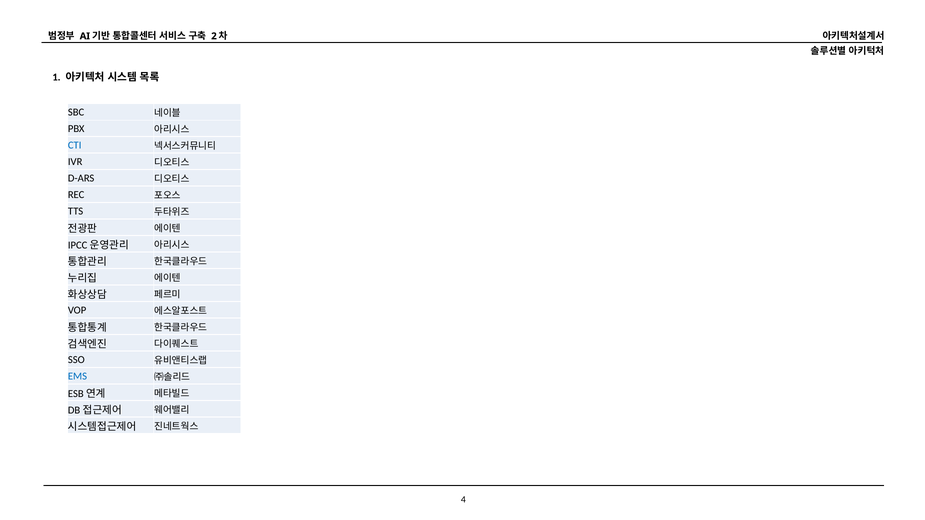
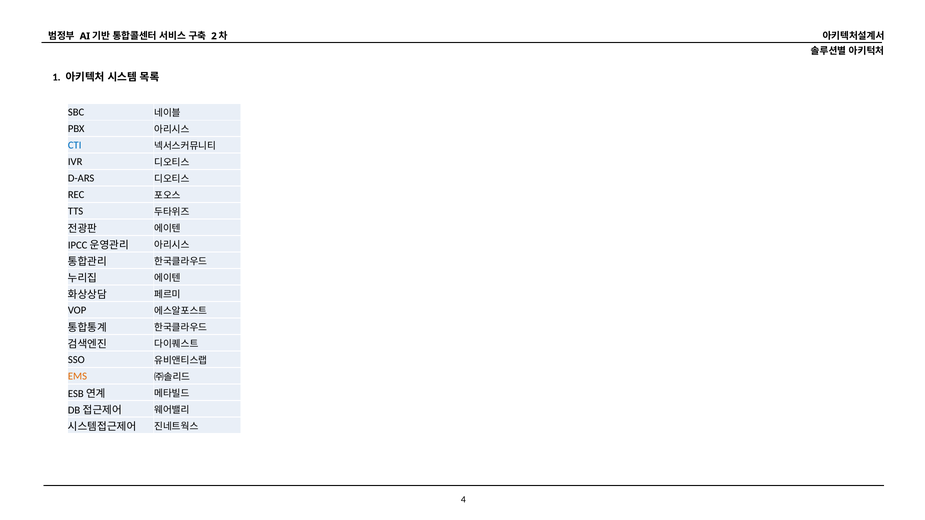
EMS colour: blue -> orange (77, 376)
